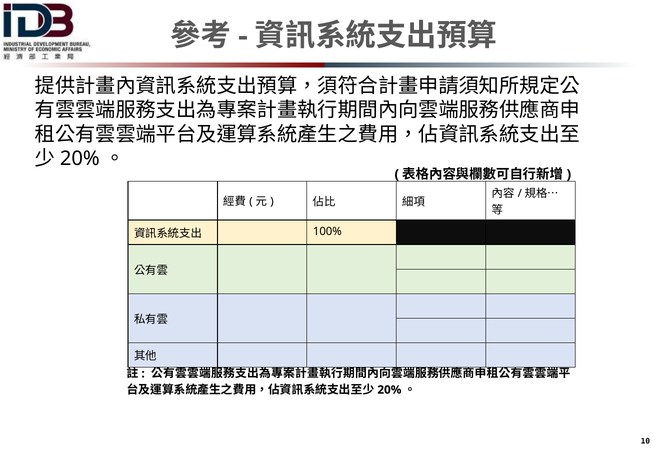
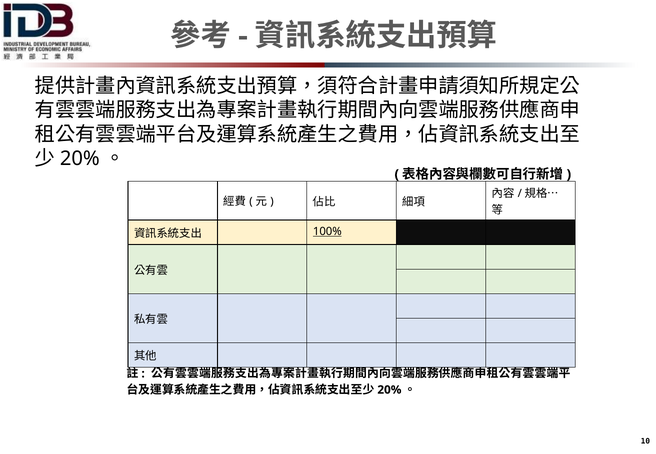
100% underline: none -> present (327, 231)
